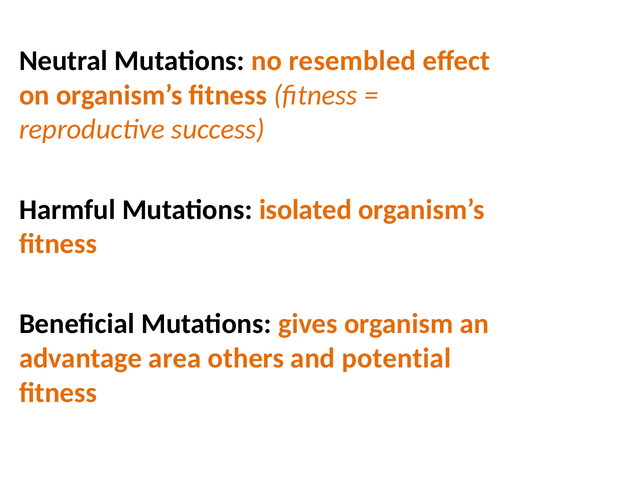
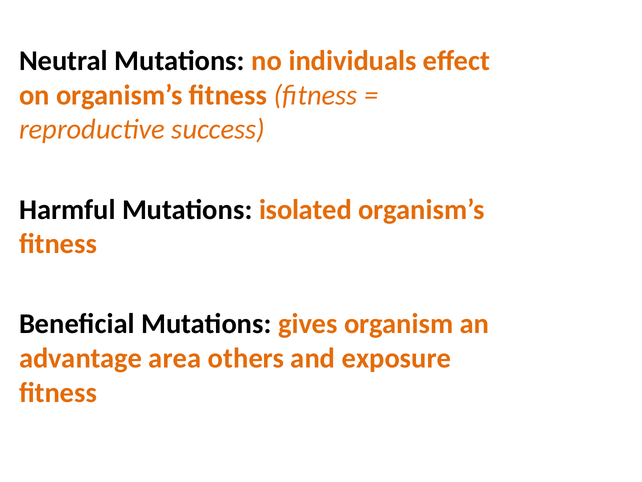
resembled: resembled -> individuals (353, 61)
potential: potential -> exposure (396, 358)
